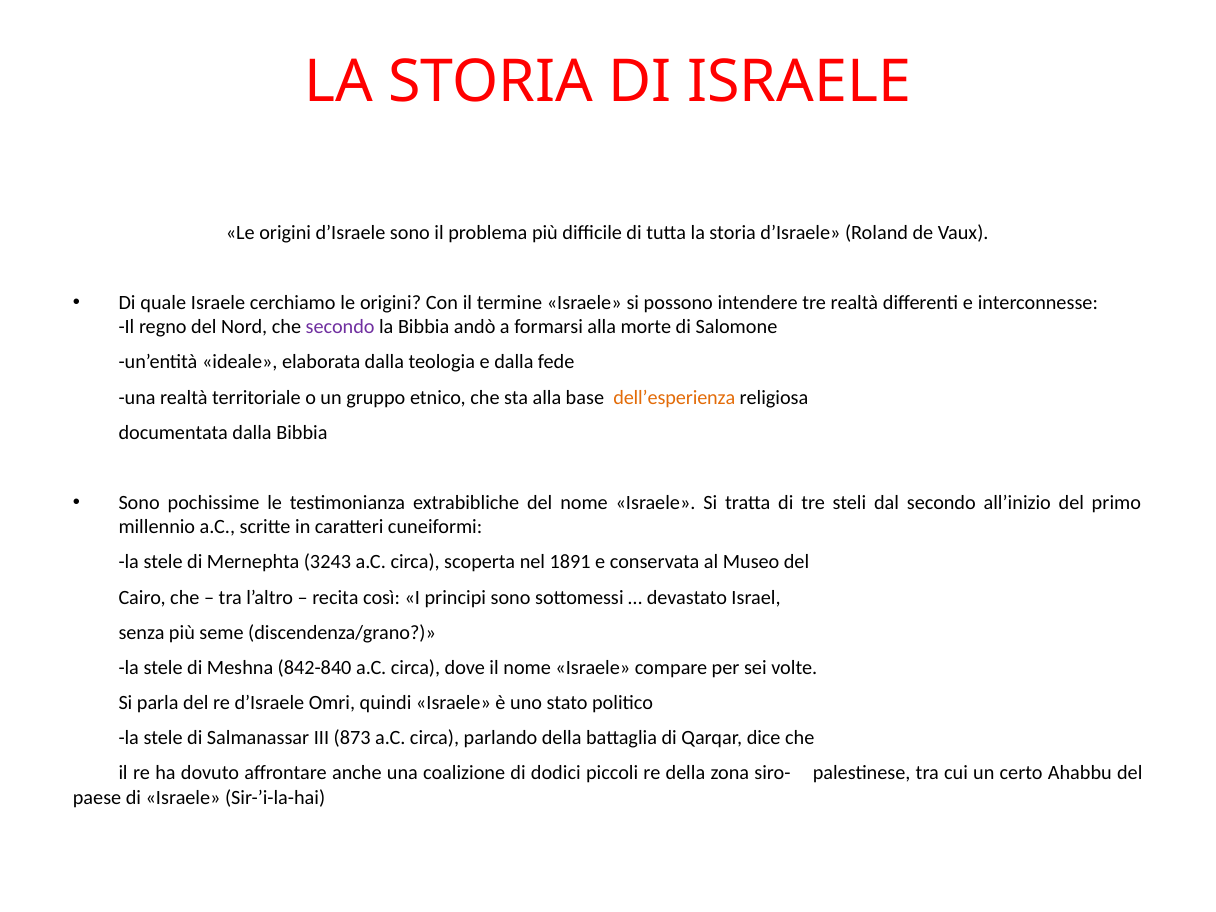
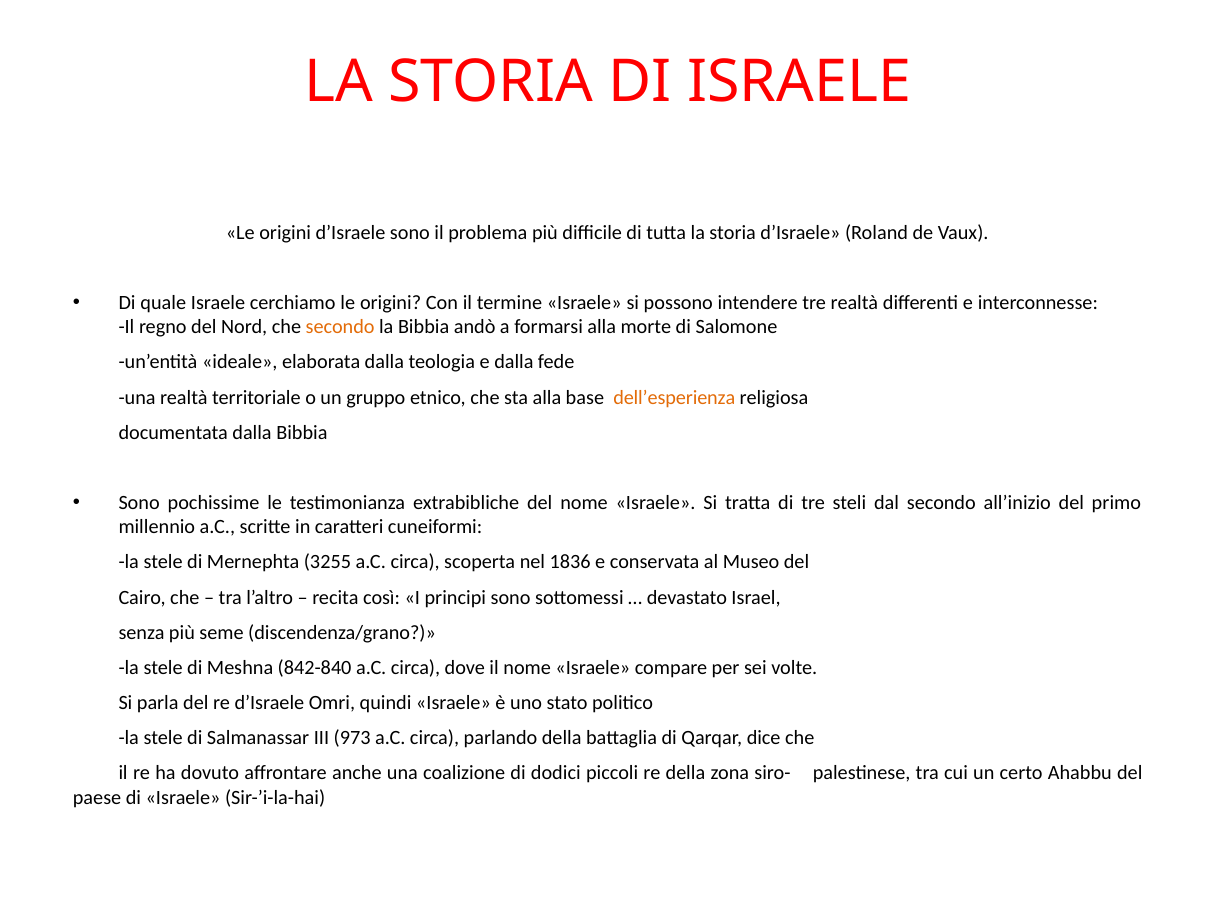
secondo colour: purple -> orange (340, 327)
3243: 3243 -> 3255 (327, 562)
1891: 1891 -> 1836 (570, 562)
873: 873 -> 973 (352, 738)
